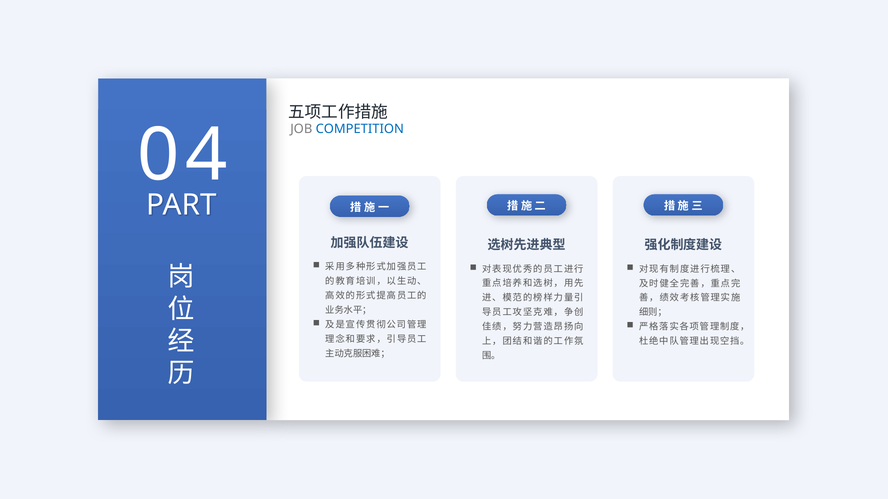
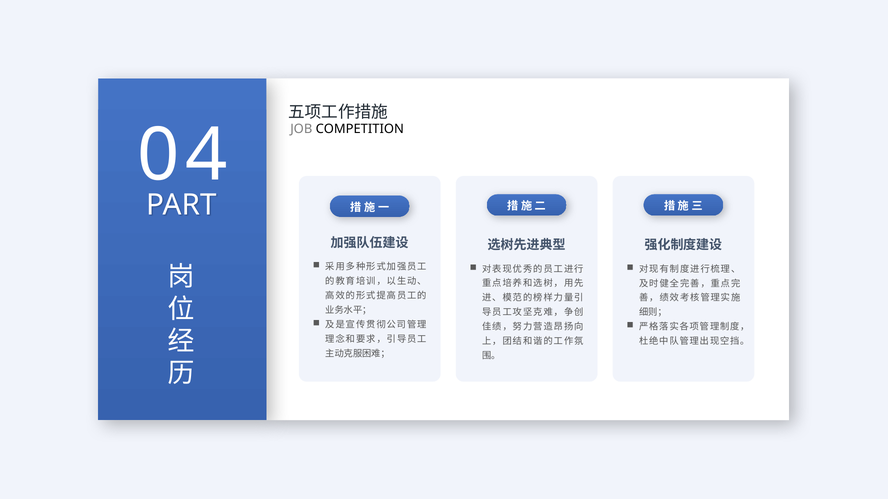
COMPETITION colour: blue -> black (360, 129)
